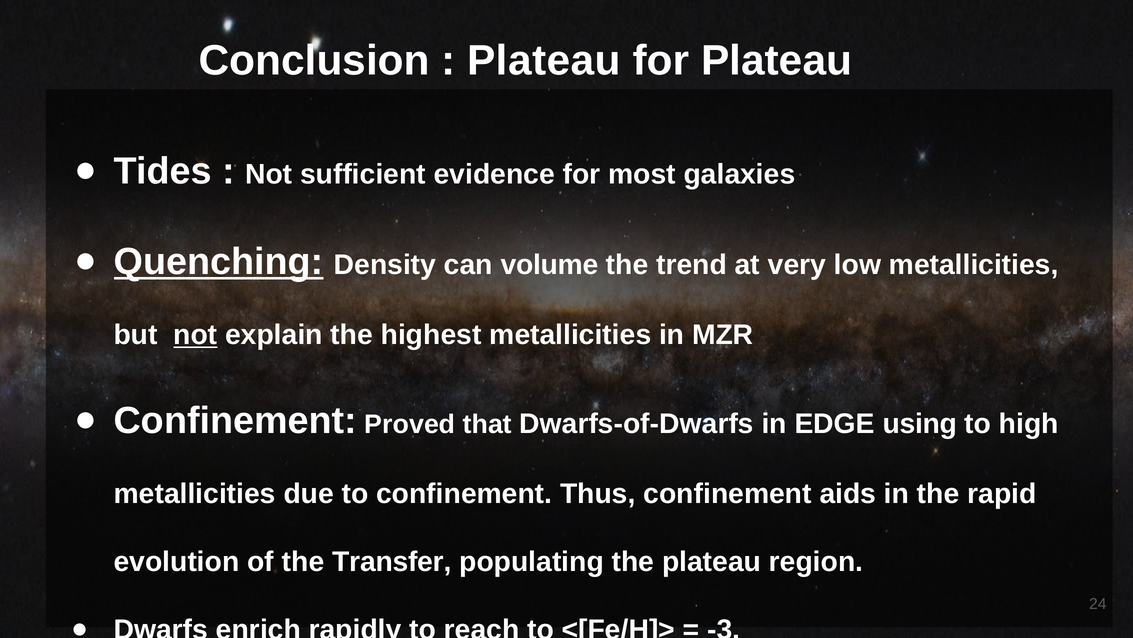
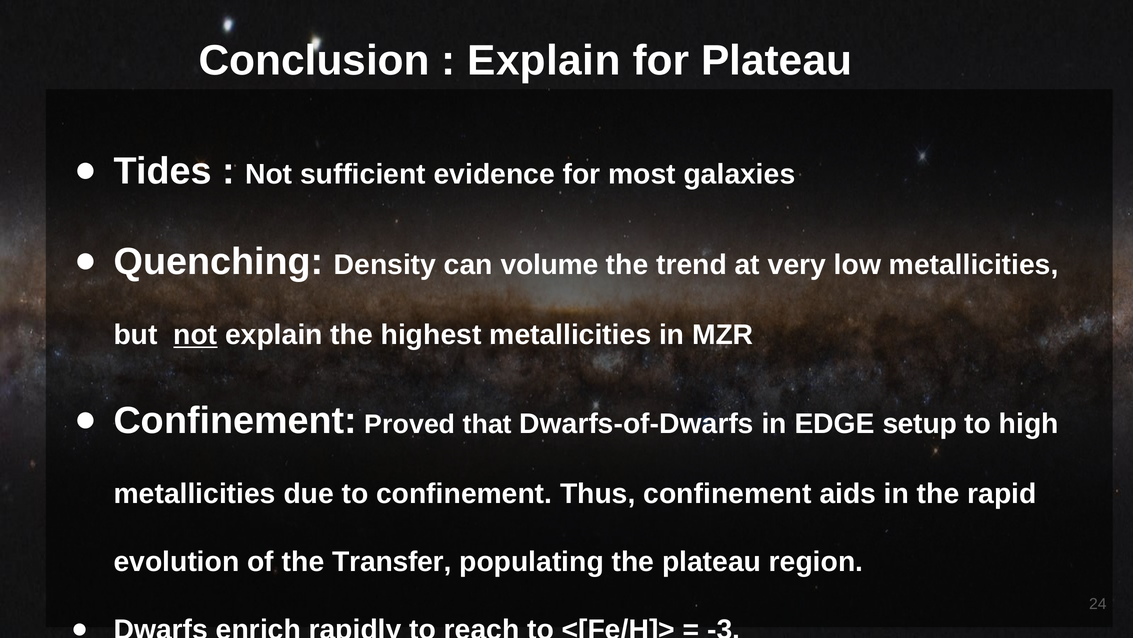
Plateau: Plateau -> Explain (544, 61)
Quenching underline: present -> none (219, 262)
using: using -> setup (920, 423)
